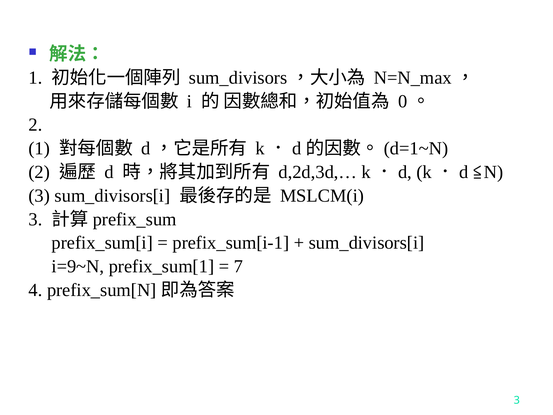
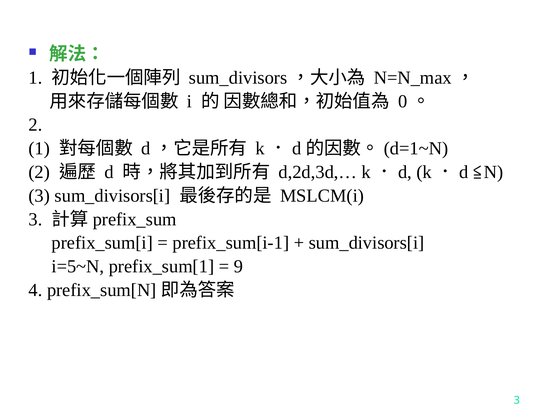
i=9~N: i=9~N -> i=5~N (78, 266)
7: 7 -> 9 (238, 266)
